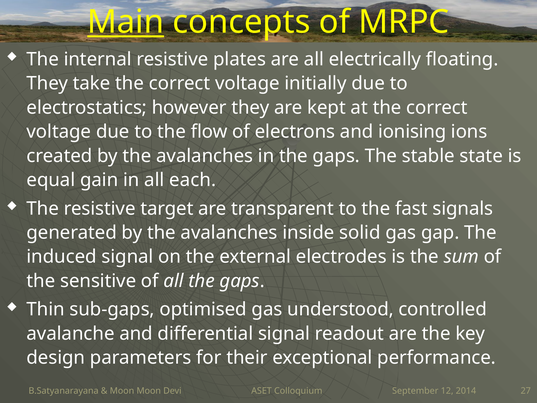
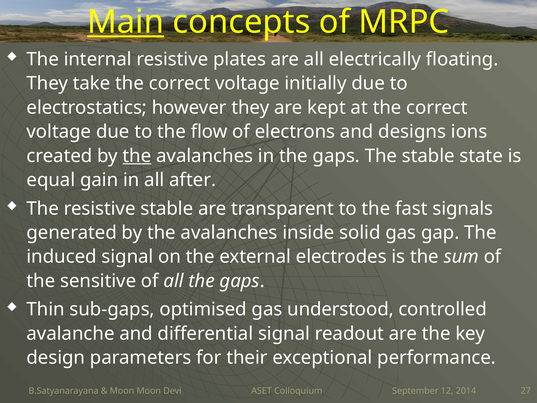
ionising: ionising -> designs (412, 132)
the underline: none -> present (137, 156)
each: each -> after (193, 180)
resistive target: target -> stable (167, 208)
